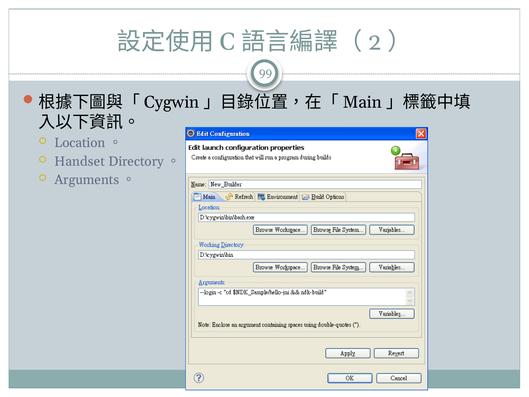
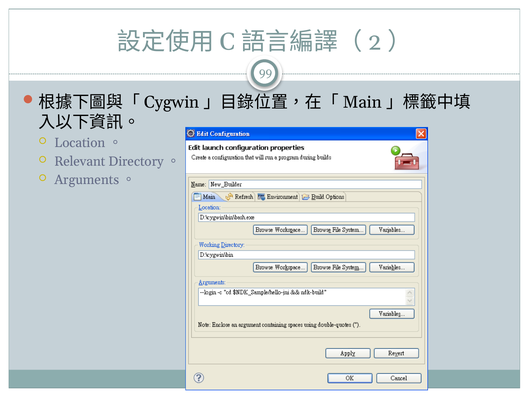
Handset: Handset -> Relevant (80, 161)
